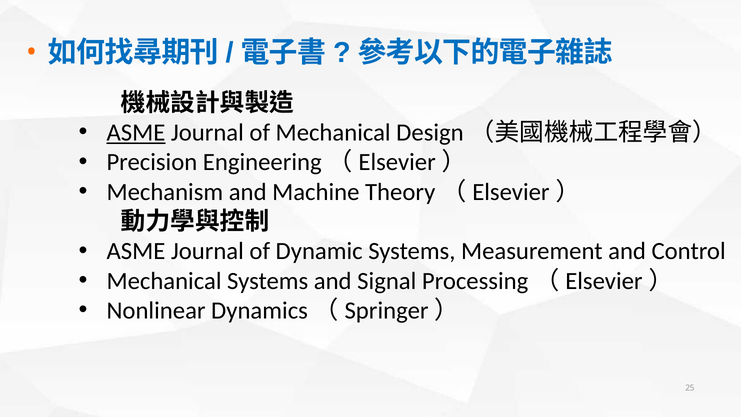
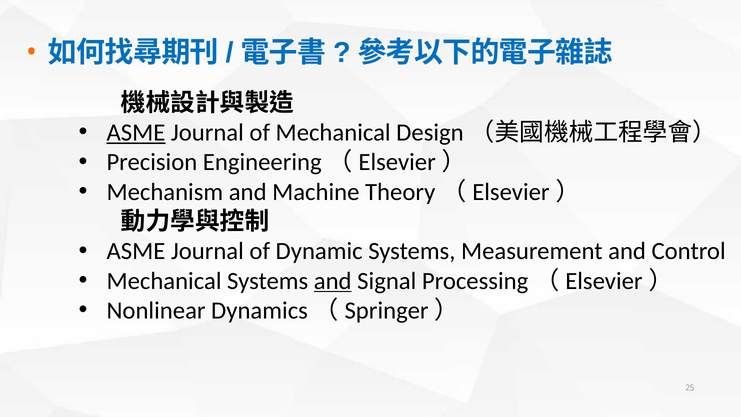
and underline: none -> present (333, 281)
